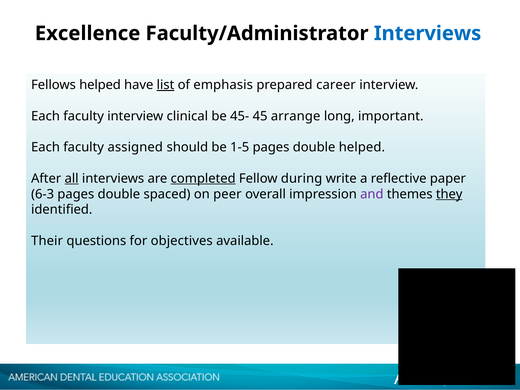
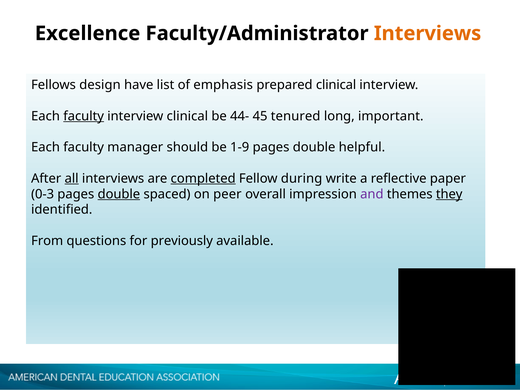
Interviews colour: blue -> orange (428, 33)
Fellows helped: helped -> design (100, 85)
list underline: present -> none (165, 85)
prepared career: career -> clinical (336, 85)
faculty underline: none -> present (84, 116)
45-: 45- -> 44- (240, 116)
arrange: arrange -> tenured (296, 116)
assigned: assigned -> manager (135, 147)
1-5: 1-5 -> 1-9 (240, 147)
double helped: helped -> helpful (362, 147)
6-3: 6-3 -> 0-3 (43, 194)
double underline: none -> present (119, 194)
Their: Their -> From (47, 241)
objectives: objectives -> previously (182, 241)
